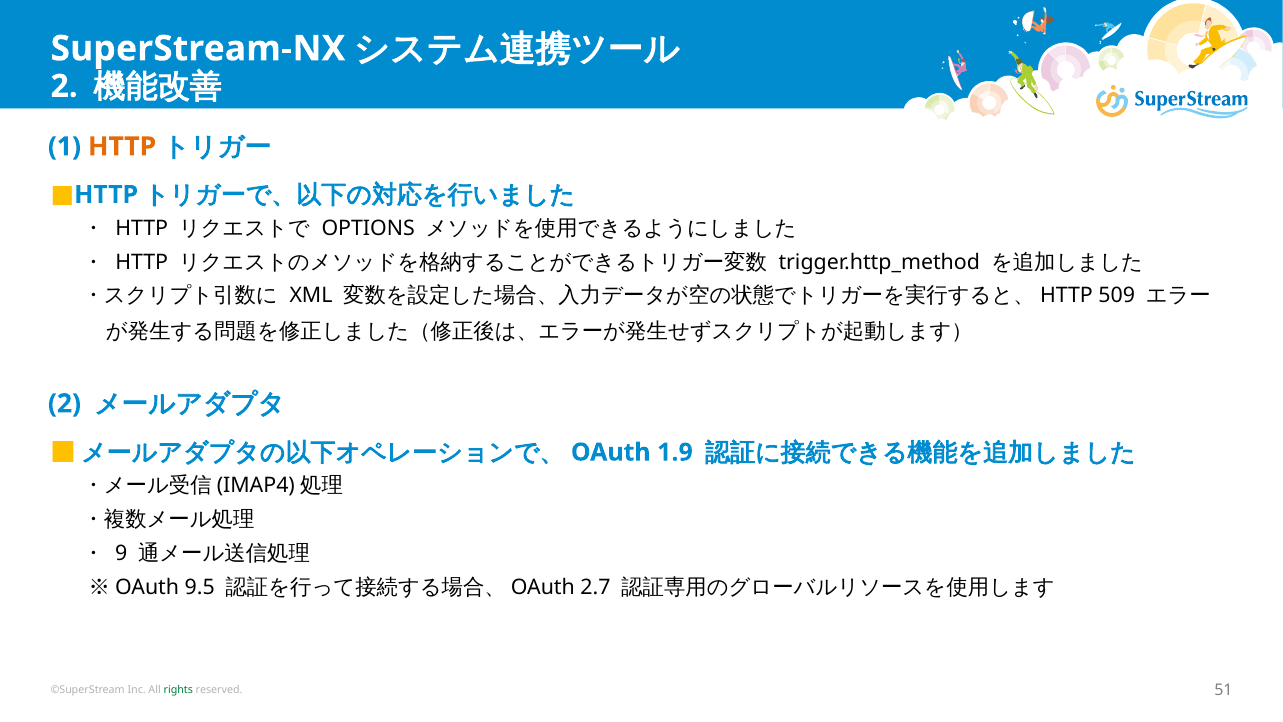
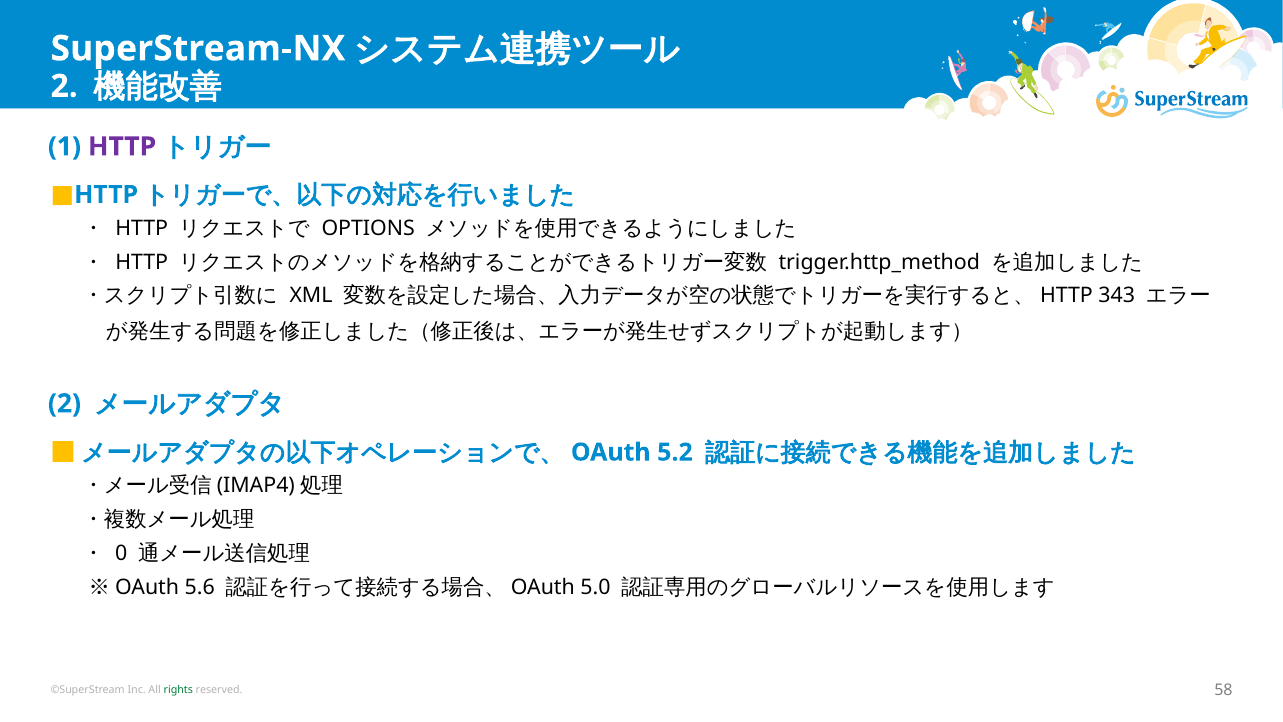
HTTP colour: orange -> purple (122, 147)
509: 509 -> 343 (1117, 296)
1.9: 1.9 -> 5.2 (675, 452)
9: 9 -> 0 (121, 553)
9.5: 9.5 -> 5.6 (200, 587)
2.7: 2.7 -> 5.0 (595, 587)
51: 51 -> 58 (1223, 690)
